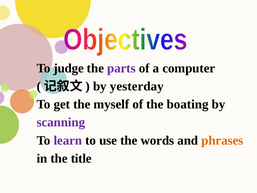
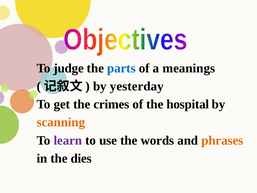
parts colour: purple -> blue (121, 68)
computer: computer -> meanings (189, 68)
myself: myself -> crimes (111, 104)
boating: boating -> hospital (188, 104)
scanning colour: purple -> orange (61, 122)
title: title -> dies (81, 158)
